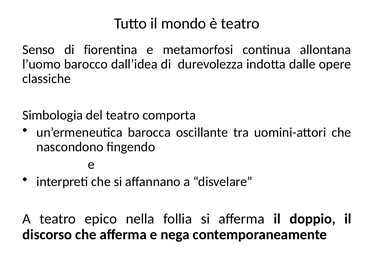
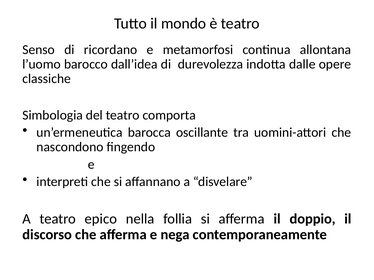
fiorentina: fiorentina -> ricordano (111, 50)
